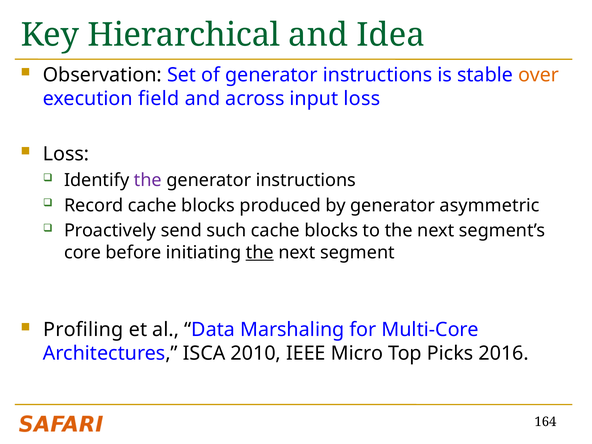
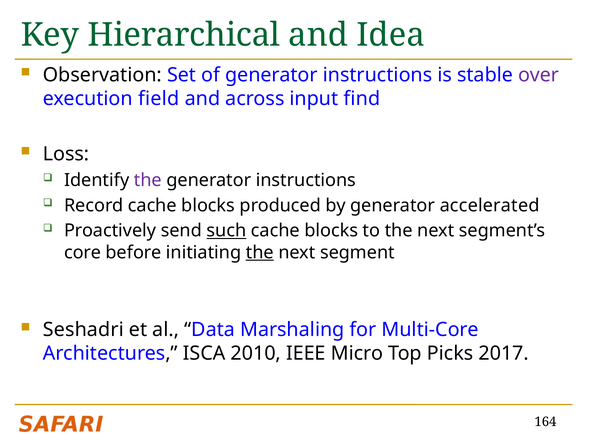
over colour: orange -> purple (539, 75)
input loss: loss -> find (362, 99)
asymmetric: asymmetric -> accelerated (490, 205)
such underline: none -> present (226, 231)
Profiling: Profiling -> Seshadri (83, 330)
2016: 2016 -> 2017 (504, 353)
